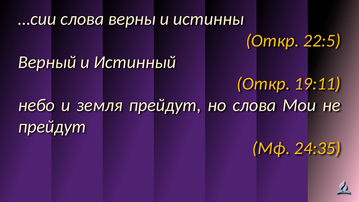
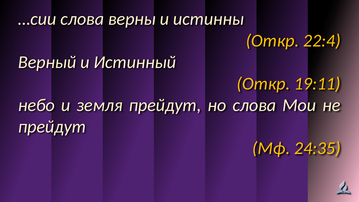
22:5: 22:5 -> 22:4 (322, 41)
